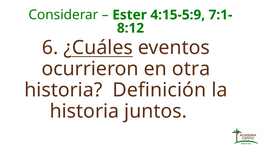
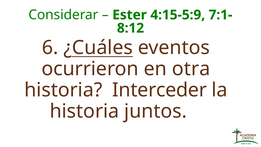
Definición: Definición -> Interceder (160, 90)
